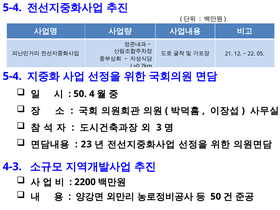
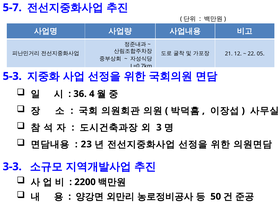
5-4: 5-4 -> 5-7 (12, 8)
5-4: 5-4 -> 5-3 (12, 76)
50: 50 -> 36 (80, 94)
4-3: 4-3 -> 3-3 (12, 167)
